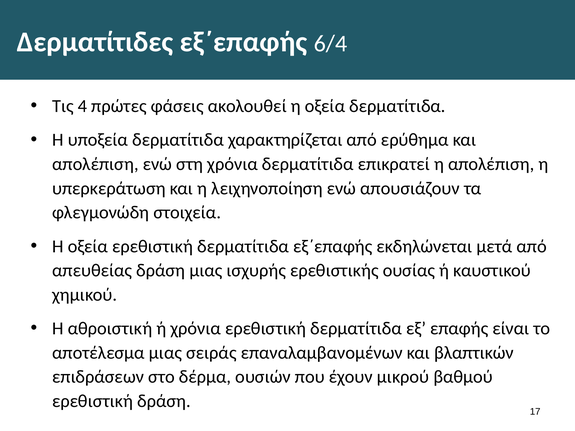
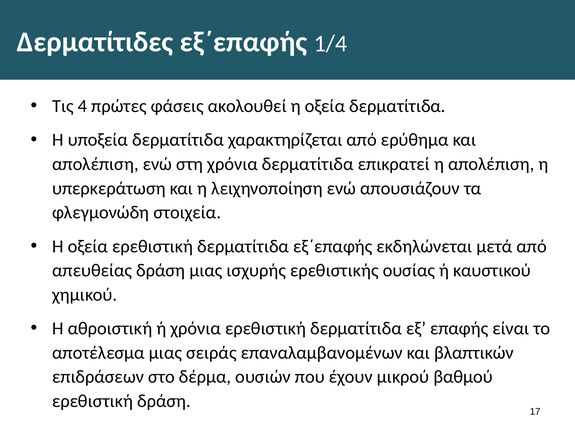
6/4: 6/4 -> 1/4 (330, 43)
